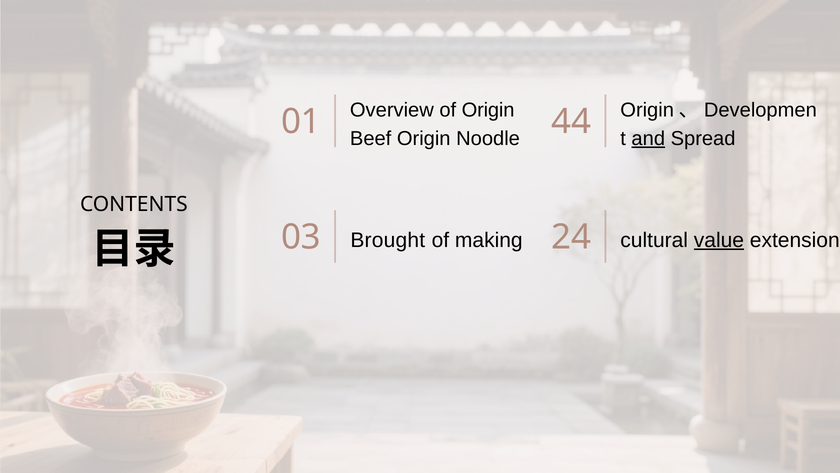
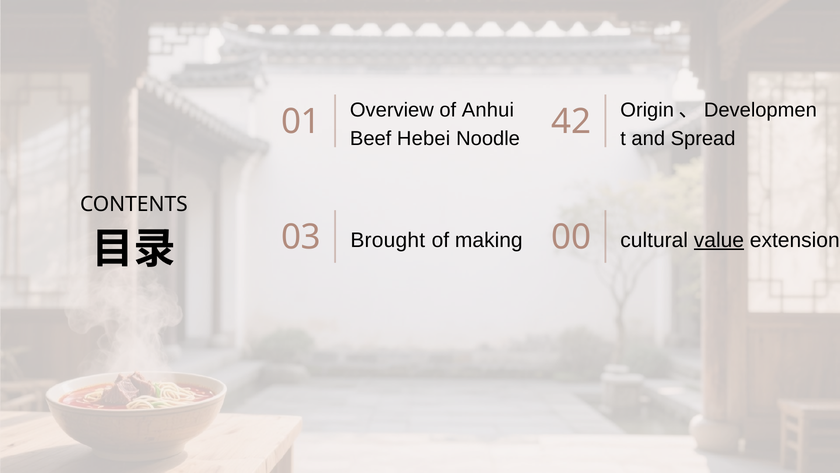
of Origin: Origin -> Anhui (488, 110)
Beef Origin: Origin -> Hebei (424, 139)
44: 44 -> 42 (571, 122)
and underline: present -> none (648, 139)
24: 24 -> 00 (571, 237)
